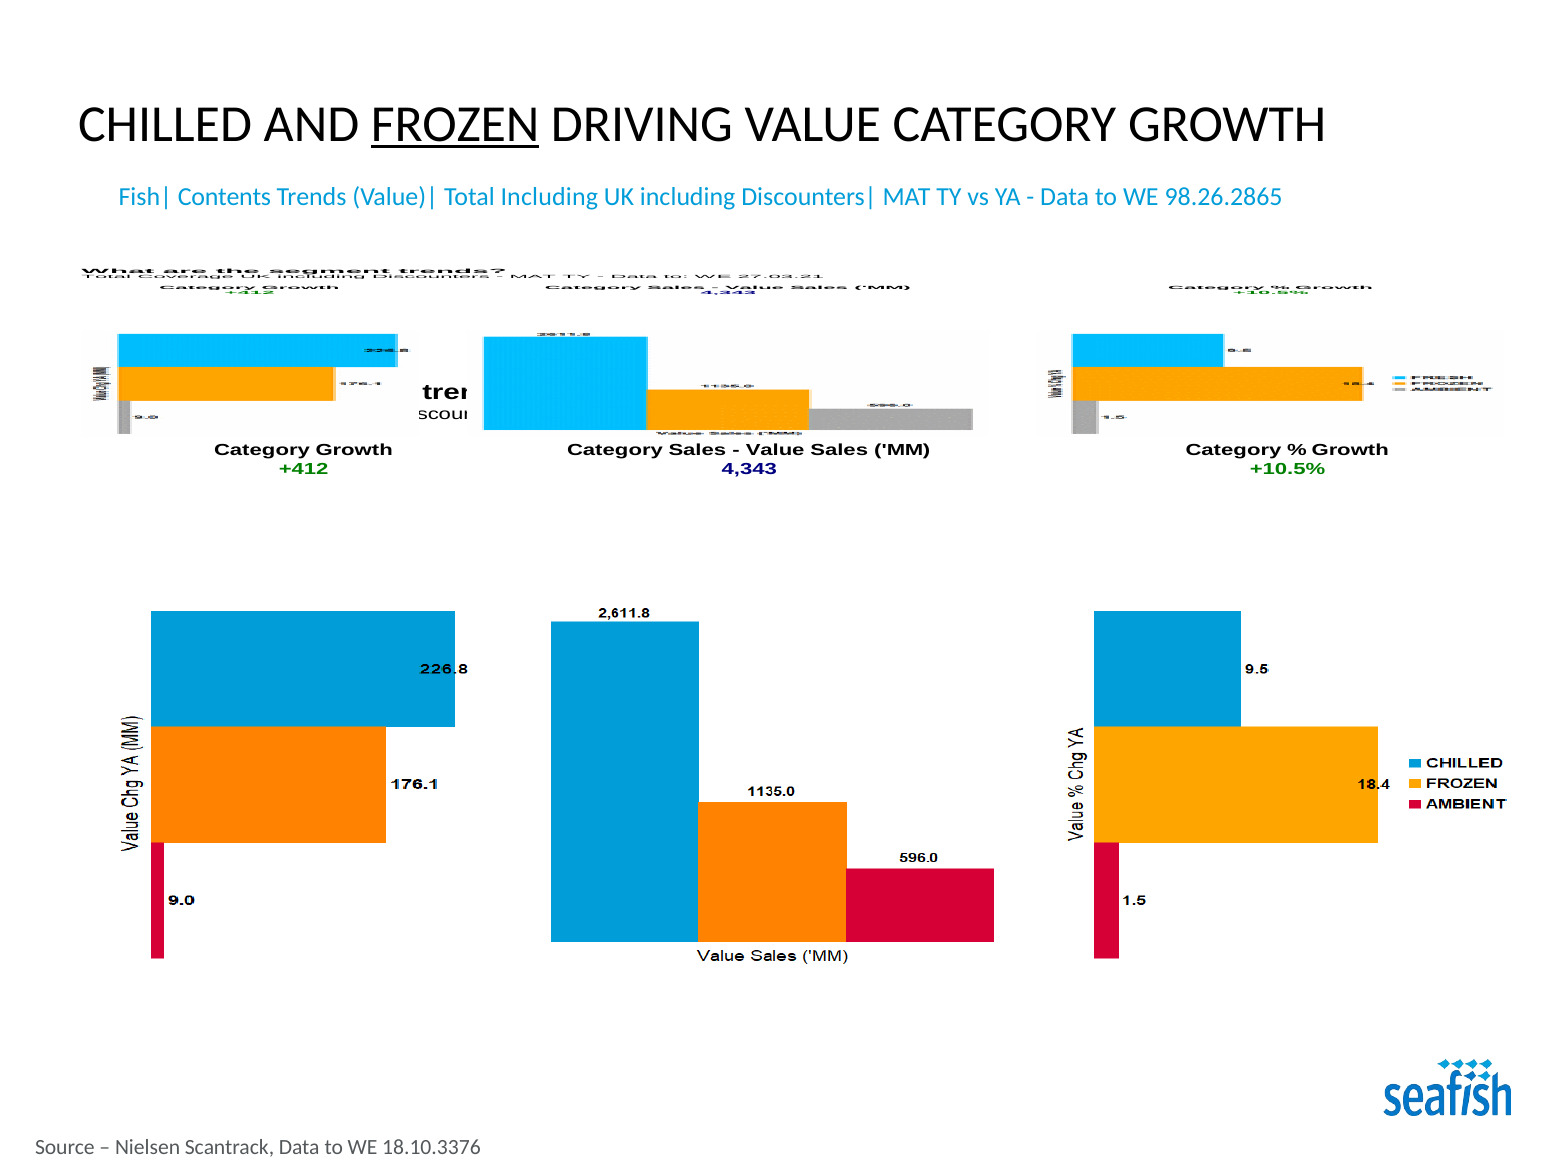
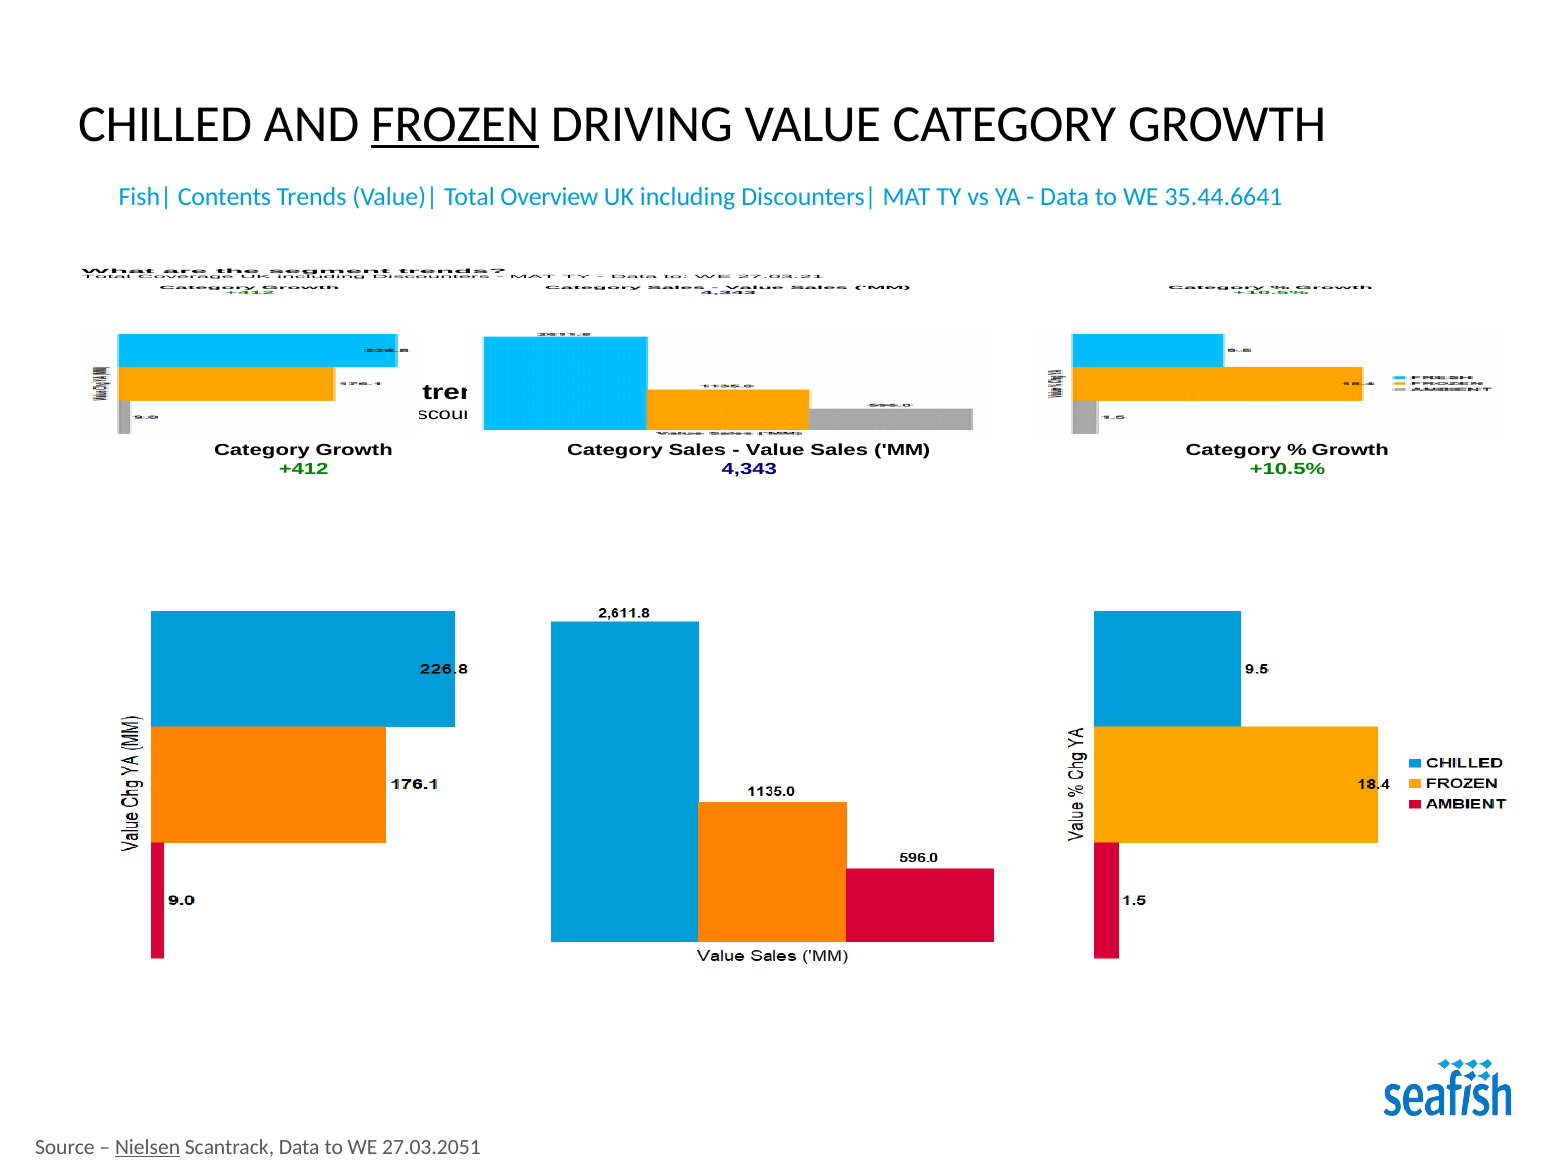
Total Including: Including -> Overview (549, 197)
98.26.2865: 98.26.2865 -> 35.44.6641 (1224, 197)
Nielsen underline: none -> present (148, 1147)
18.10.3376: 18.10.3376 -> 27.03.2051 (431, 1147)
